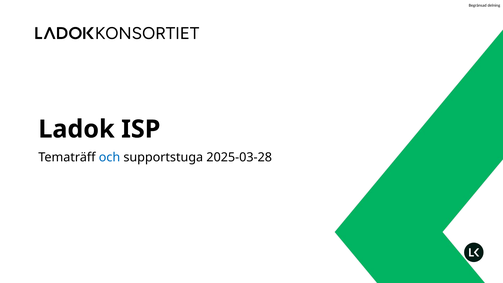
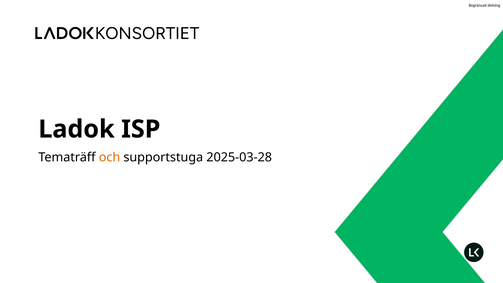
och colour: blue -> orange (109, 157)
